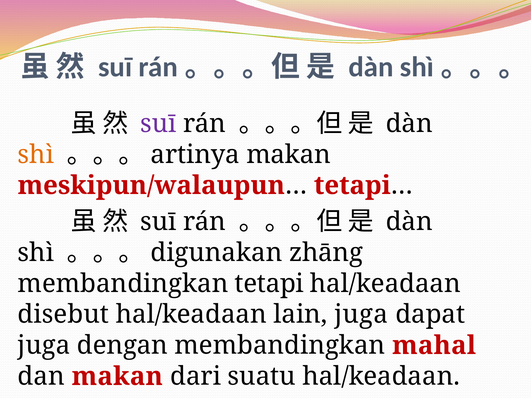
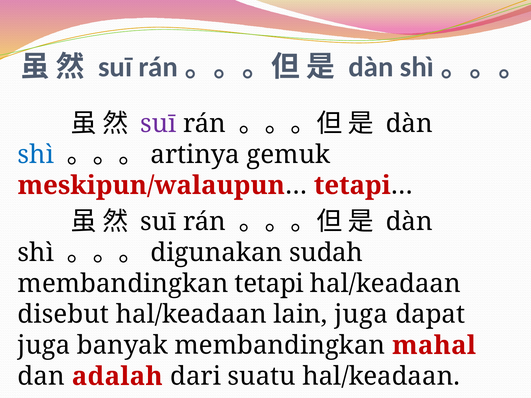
shì colour: orange -> blue (36, 155)
makan: makan -> gemuk (288, 155)
zhāng: zhāng -> sudah (326, 253)
dengan: dengan -> banyak (122, 346)
dan makan: makan -> adalah (117, 377)
